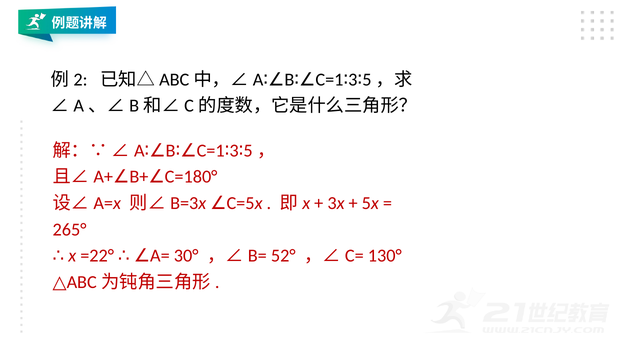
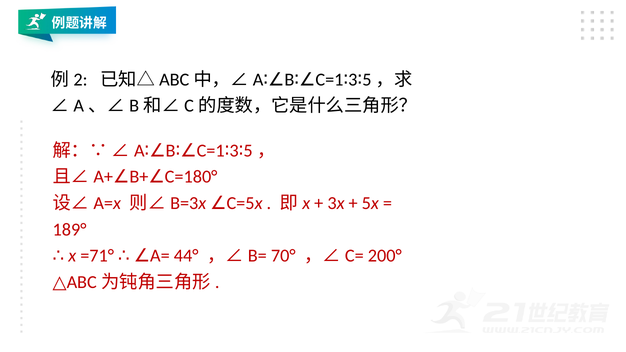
265°: 265° -> 189° (70, 230)
=22°: =22° -> =71° (97, 256)
30°: 30° -> 44° (186, 256)
52°: 52° -> 70° (283, 256)
130°: 130° -> 200° (385, 256)
